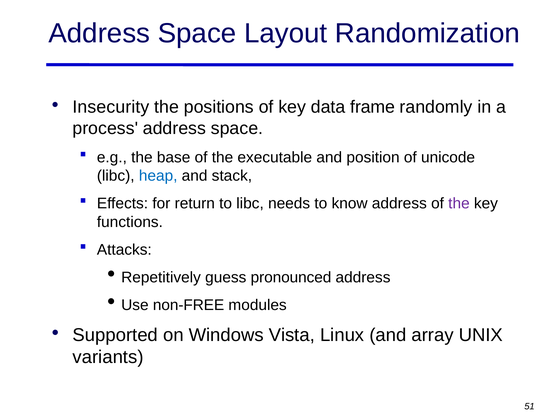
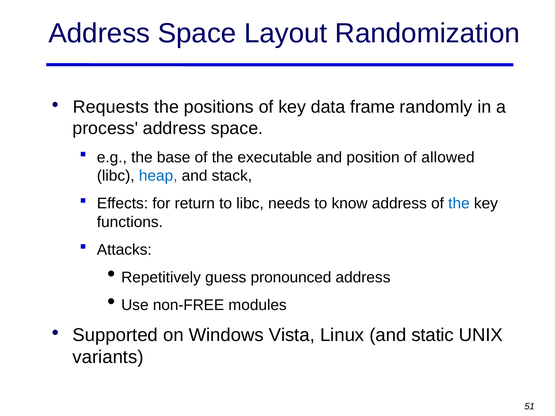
Insecurity: Insecurity -> Requests (111, 107)
unicode: unicode -> allowed (448, 157)
the colour: purple -> blue (459, 204)
array: array -> static (433, 335)
